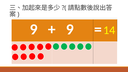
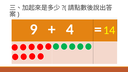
9: 9 -> 4 (70, 29)
